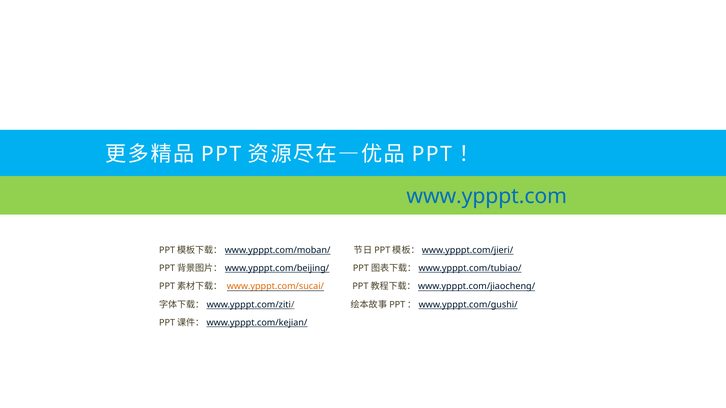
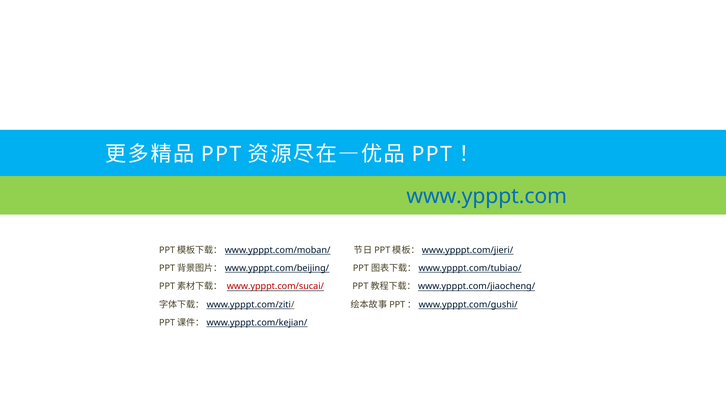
www.ypppt.com/sucai/ colour: orange -> red (275, 287)
